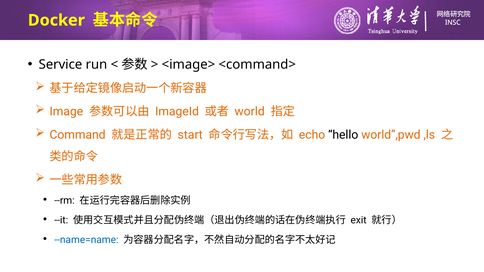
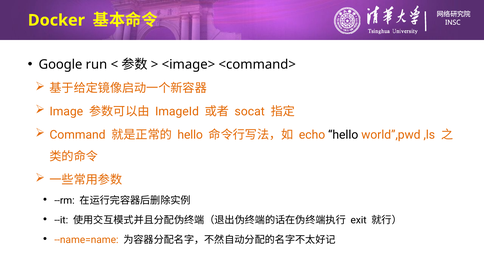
Service: Service -> Google (61, 65)
world: world -> socat (250, 112)
start: start -> hello (190, 135)
--name=name colour: blue -> orange (86, 240)
